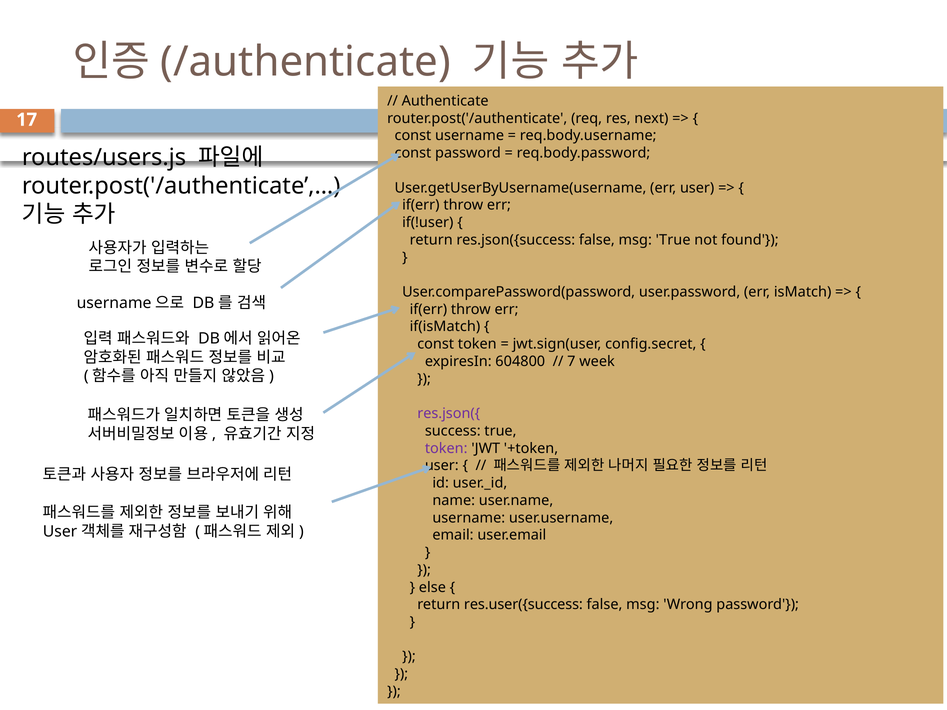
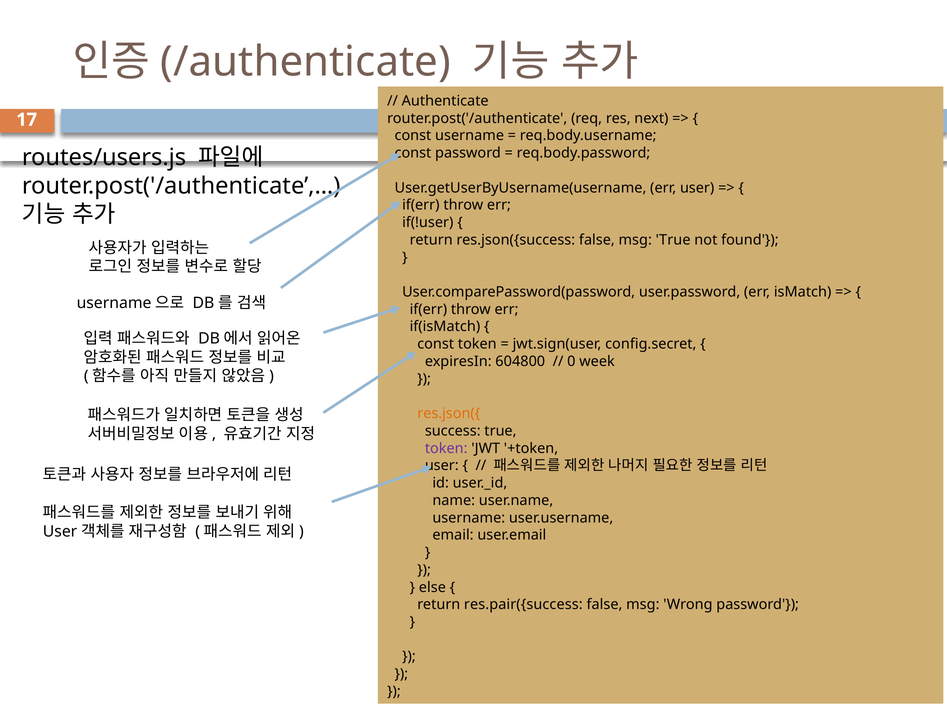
7: 7 -> 0 (571, 362)
res.json({ colour: purple -> orange (449, 414)
res.user({success: res.user({success -> res.pair({success (523, 605)
